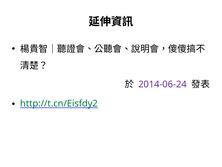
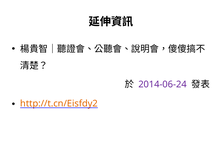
http://t.cn/Eisfdy2 colour: green -> orange (59, 103)
